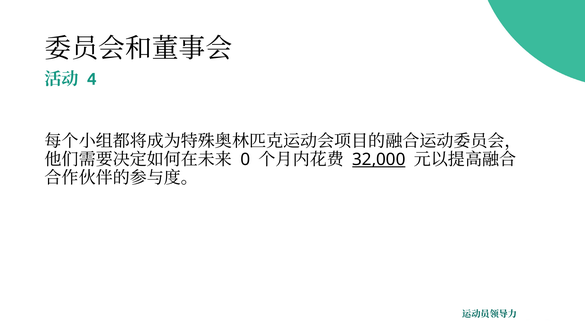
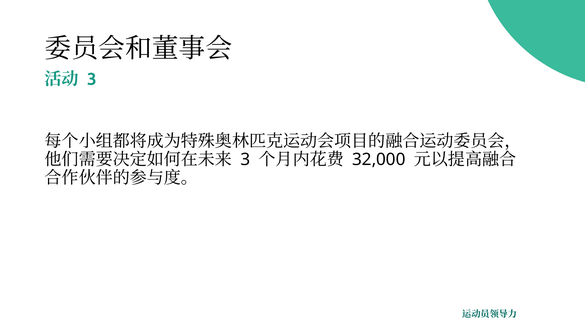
4: 4 -> 3 (92, 79)
0: 0 -> 3 (245, 159)
32,000 underline: present -> none (379, 159)
